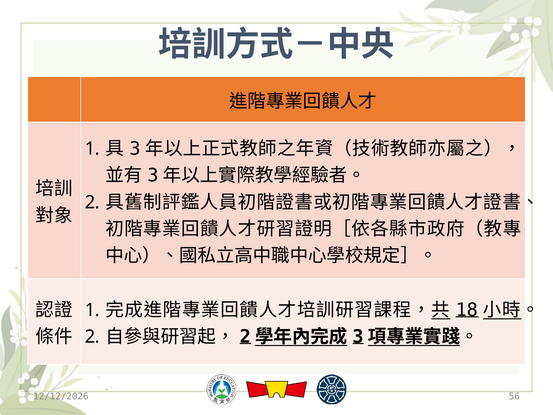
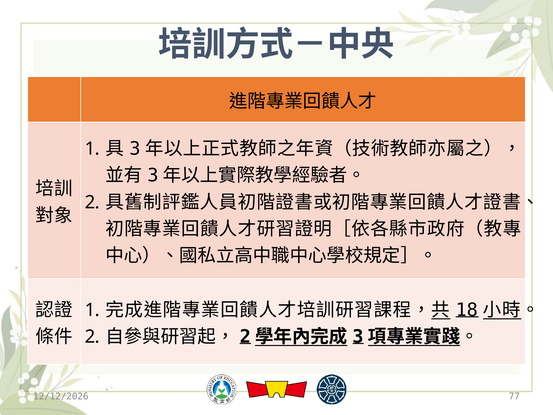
56: 56 -> 77 (514, 396)
